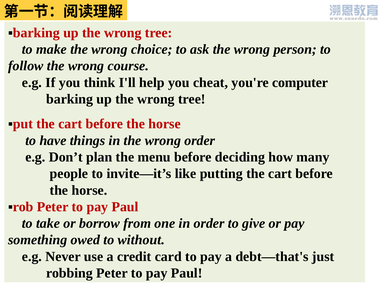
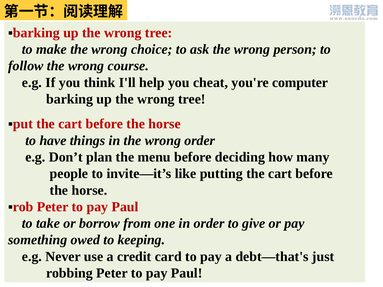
without: without -> keeping (141, 240)
